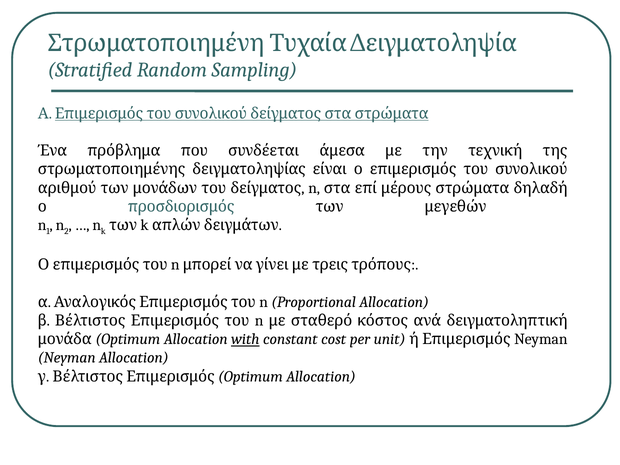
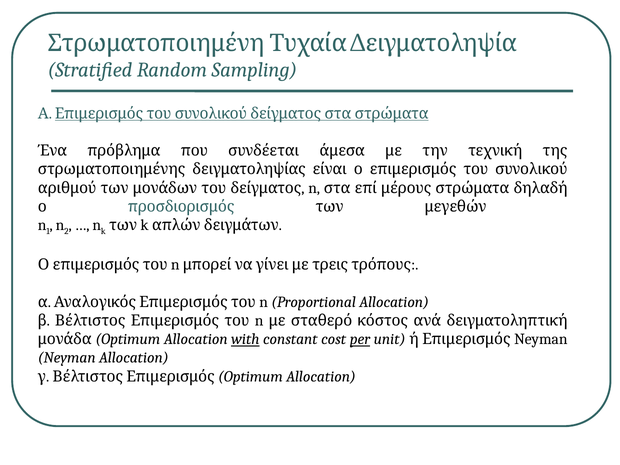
per underline: none -> present (360, 339)
